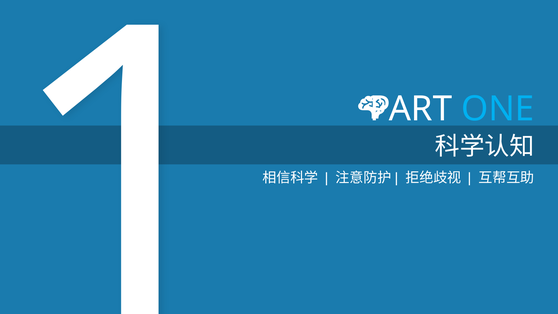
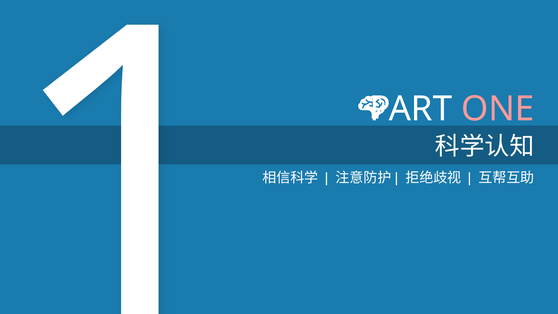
ONE colour: light blue -> pink (498, 109)
